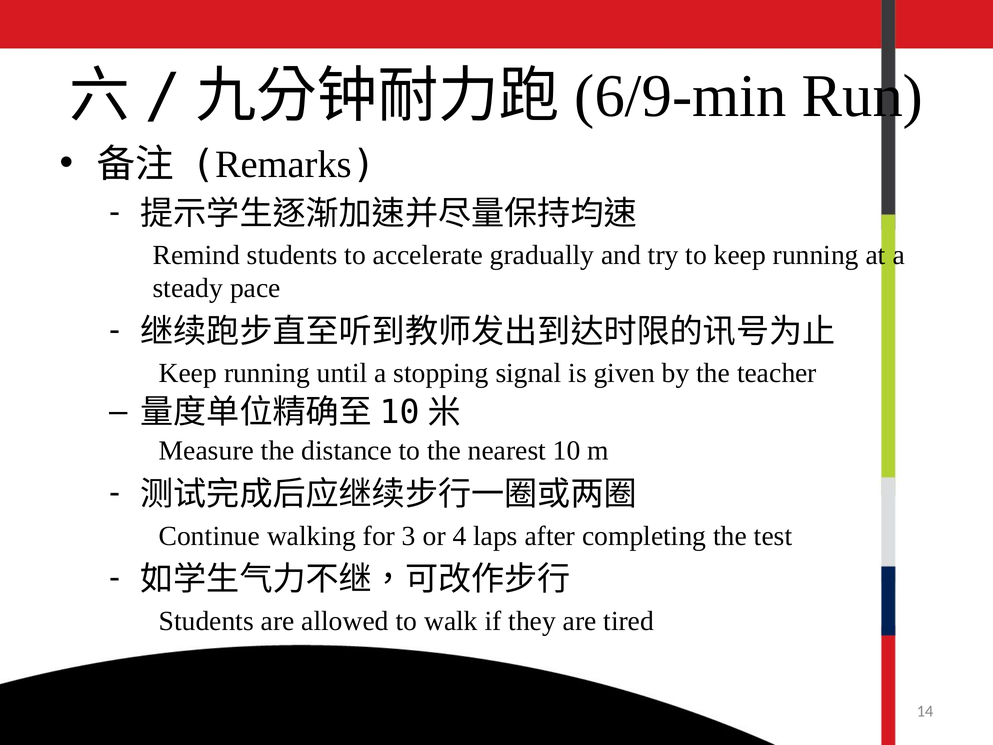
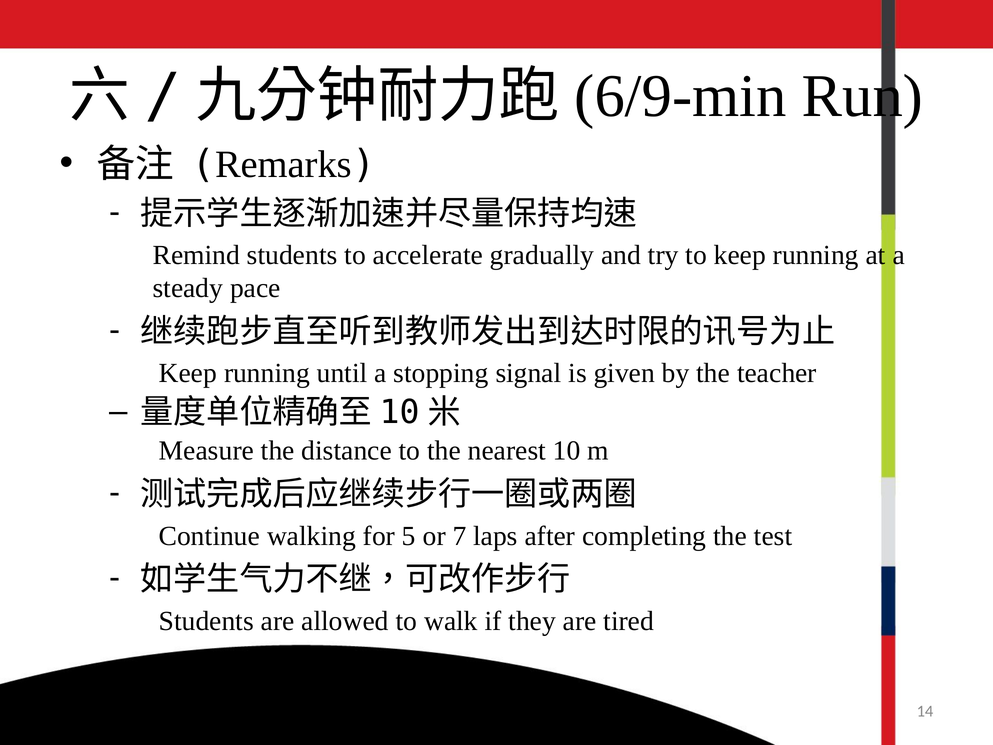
3: 3 -> 5 (409, 536)
4: 4 -> 7 (459, 536)
